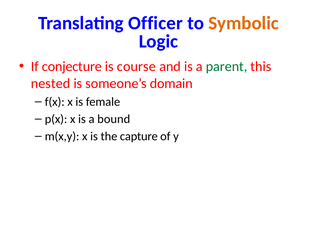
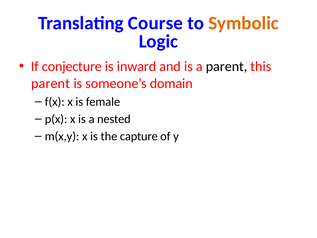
Officer: Officer -> Course (155, 23)
course: course -> inward (137, 67)
parent colour: green -> black (227, 67)
nested: nested -> parent (51, 83)
bound: bound -> nested (114, 119)
